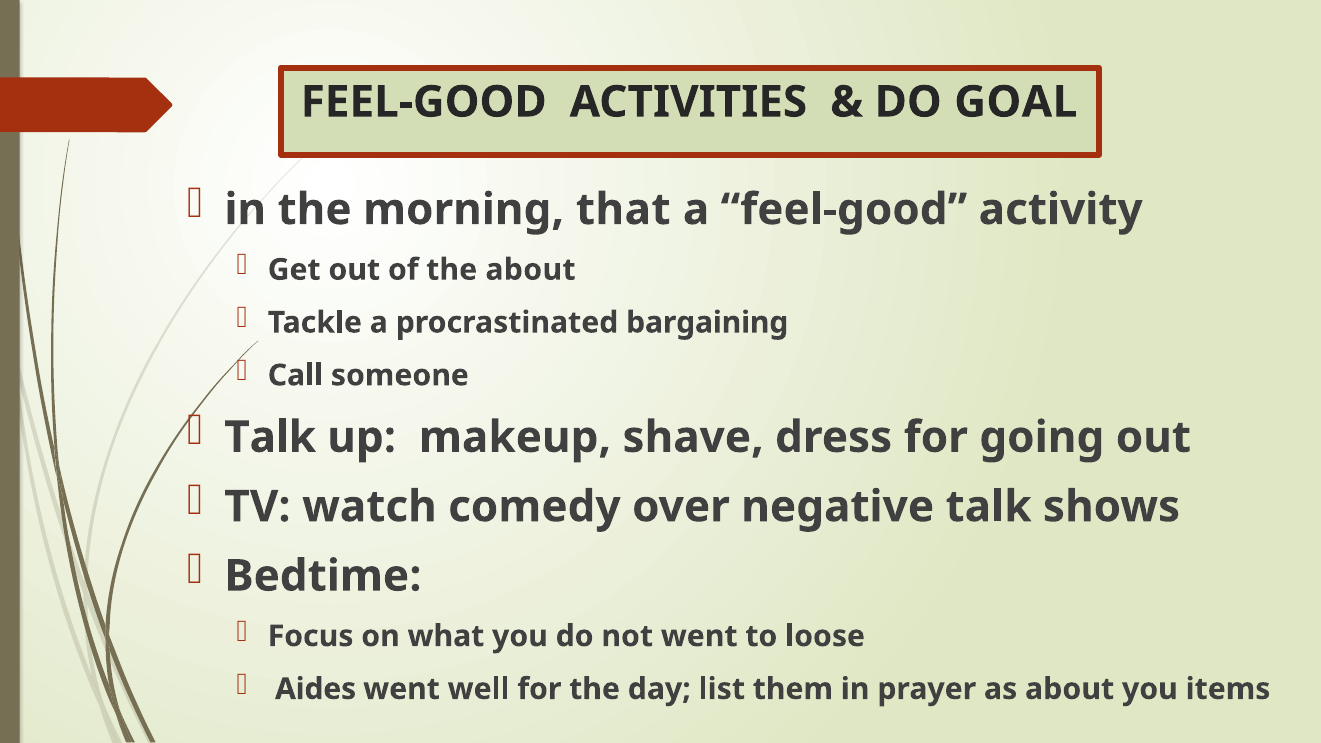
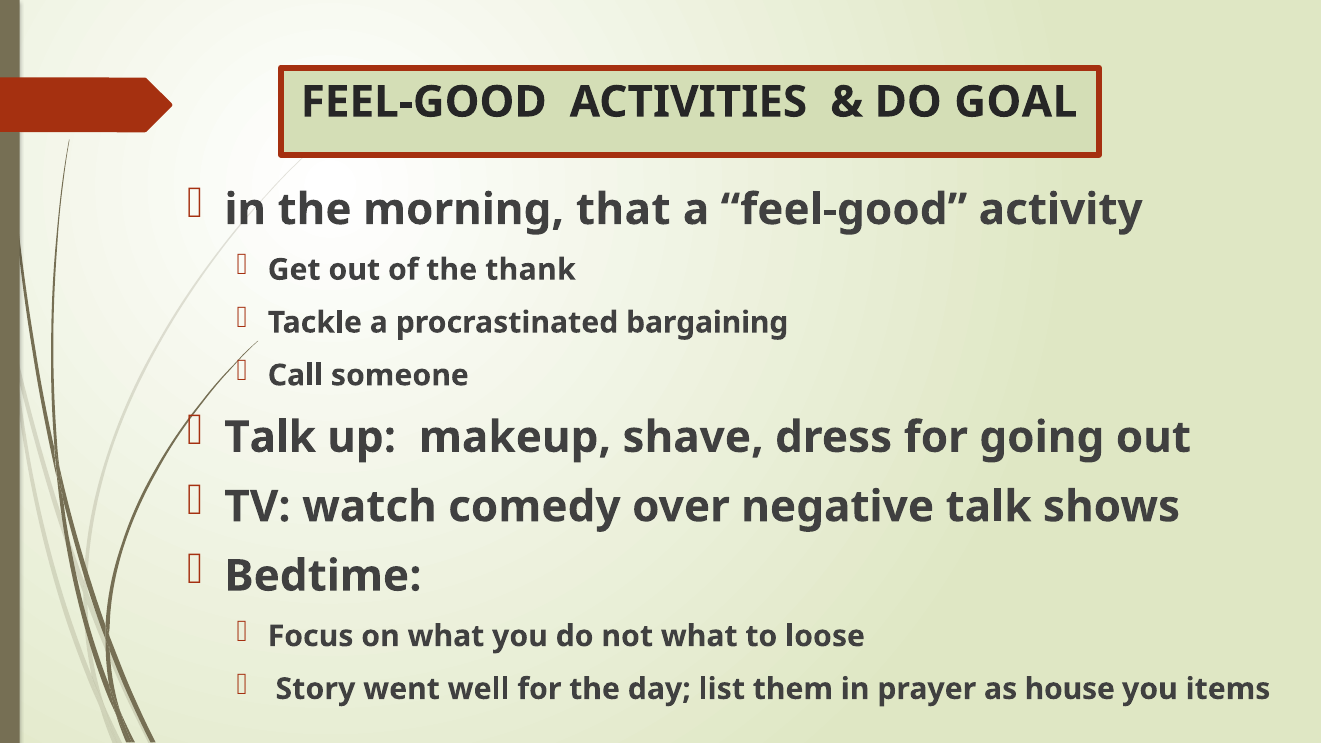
the about: about -> thank (530, 270)
not went: went -> what (699, 636)
Aides: Aides -> Story (315, 689)
as about: about -> house (1070, 689)
